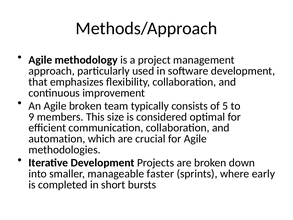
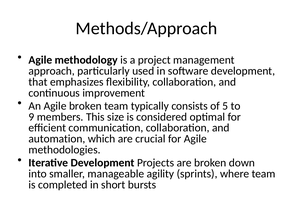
faster: faster -> agility (160, 174)
where early: early -> team (263, 174)
